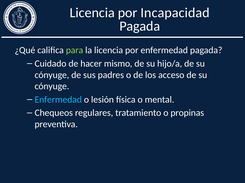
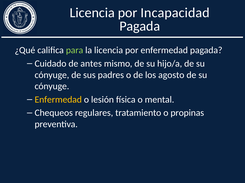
hacer: hacer -> antes (91, 64)
acceso: acceso -> agosto (171, 75)
Enfermedad colour: light blue -> yellow (58, 100)
